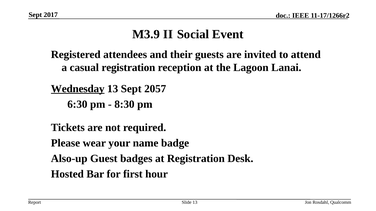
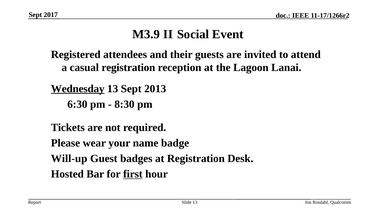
2057: 2057 -> 2013 (155, 89)
Also-up: Also-up -> Will-up (69, 159)
first underline: none -> present (133, 174)
